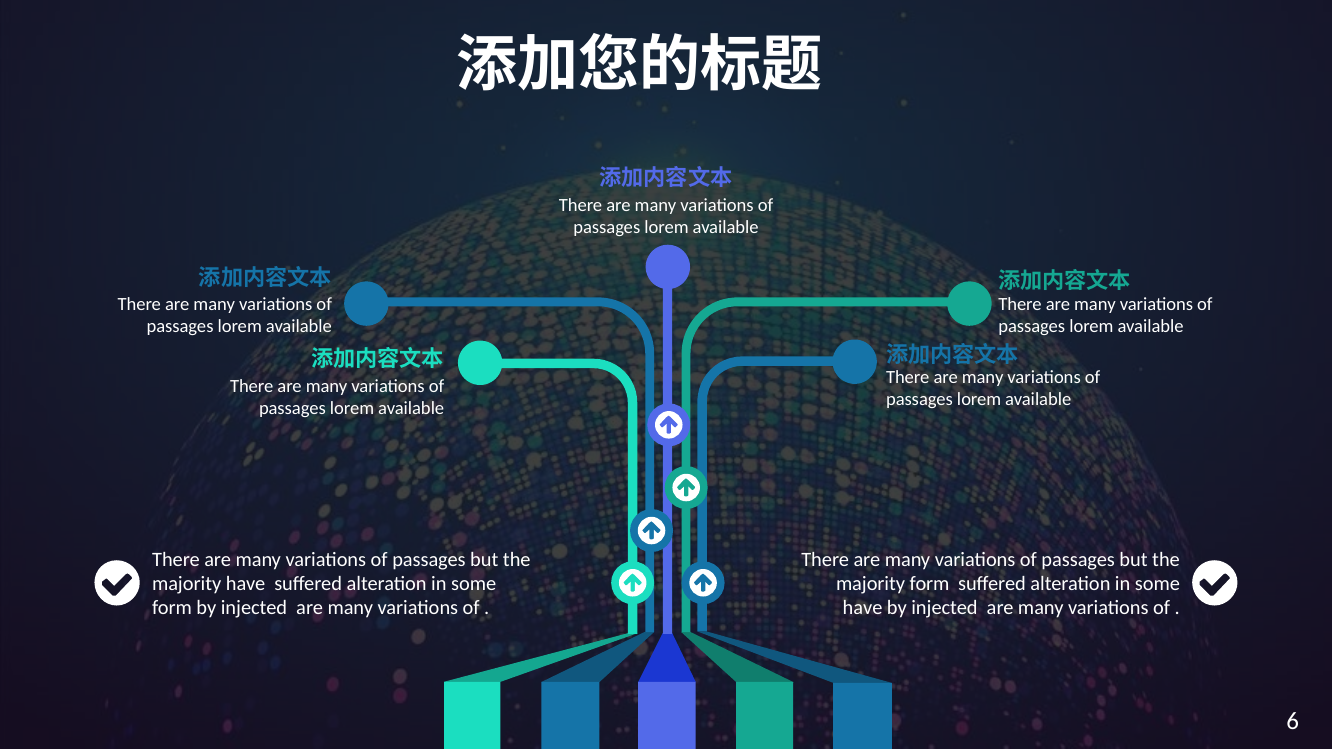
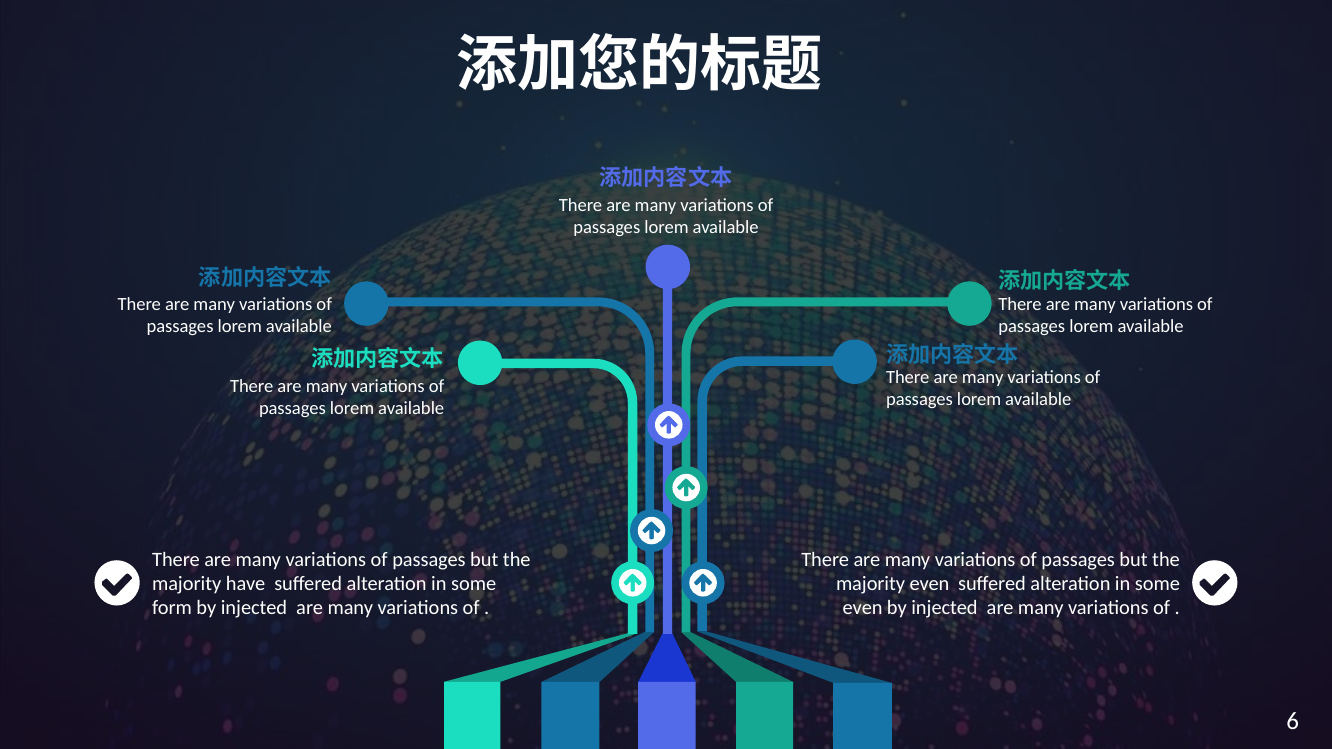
majority form: form -> even (930, 584)
have: have -> even (863, 608)
